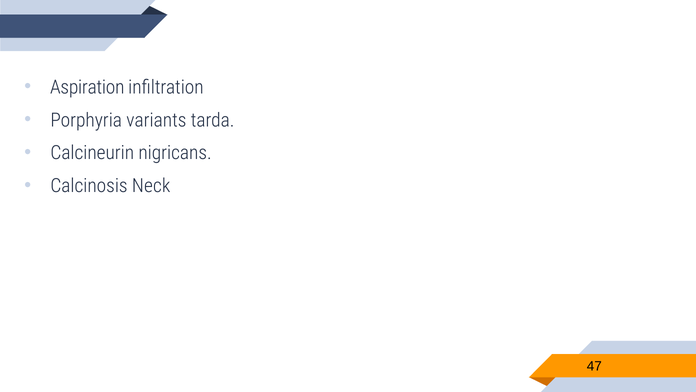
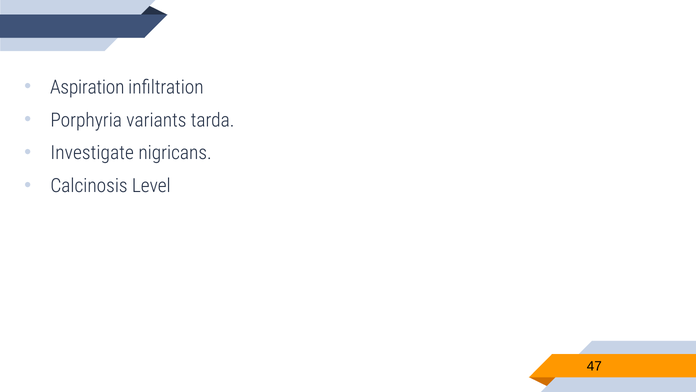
Calcineurin: Calcineurin -> Investigate (92, 153)
Neck: Neck -> Level (151, 186)
